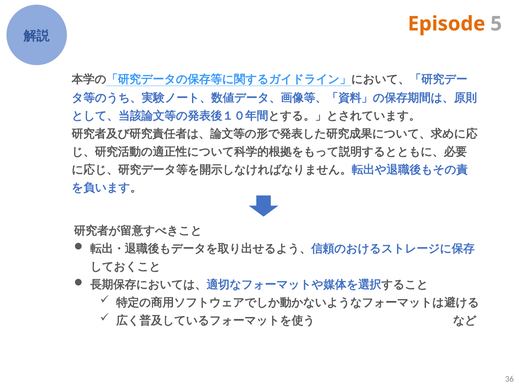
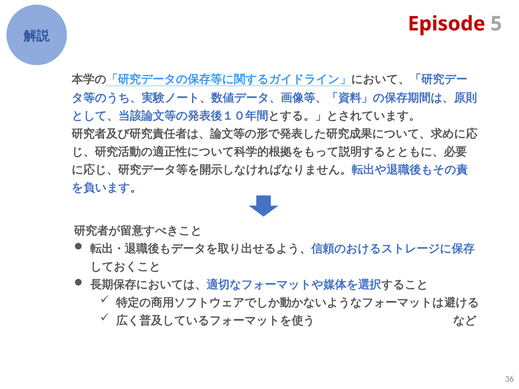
Episode colour: orange -> red (446, 24)
